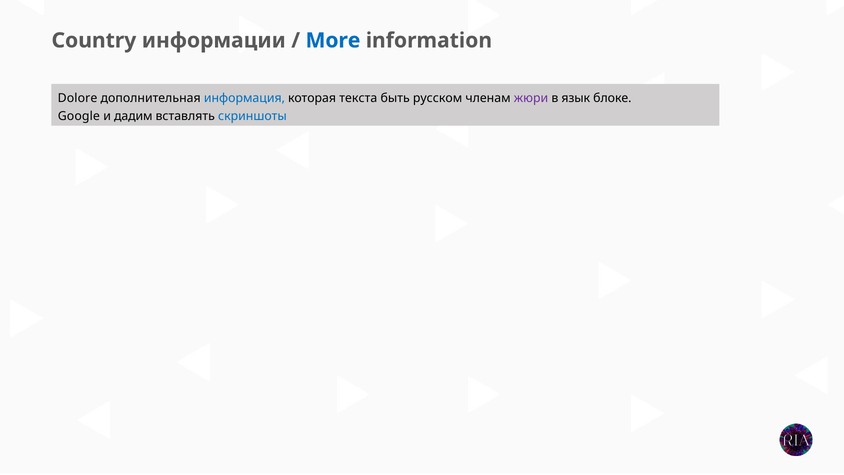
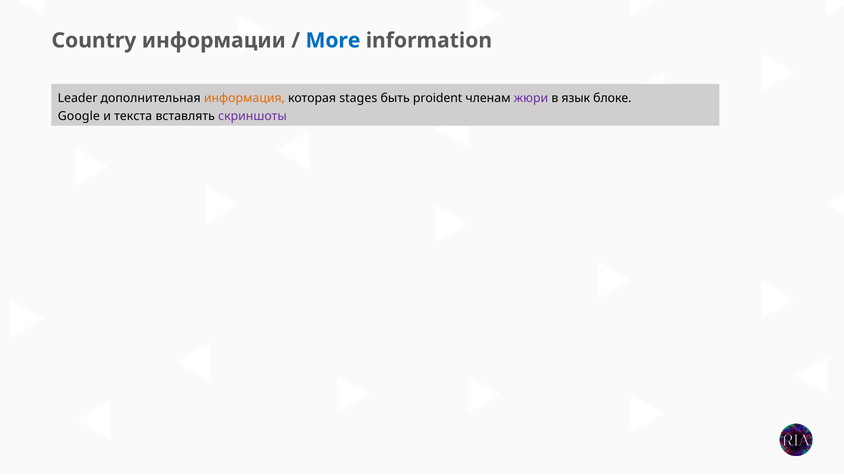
Dolore: Dolore -> Leader (78, 98)
информация colour: blue -> orange (244, 98)
текста: текста -> stages (358, 98)
русском: русском -> proident (438, 98)
дадим: дадим -> текста (133, 116)
скриншоты colour: blue -> purple (252, 116)
